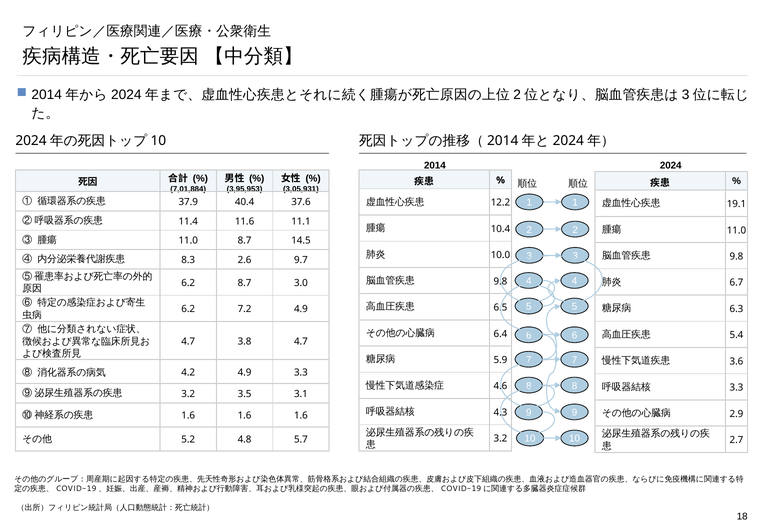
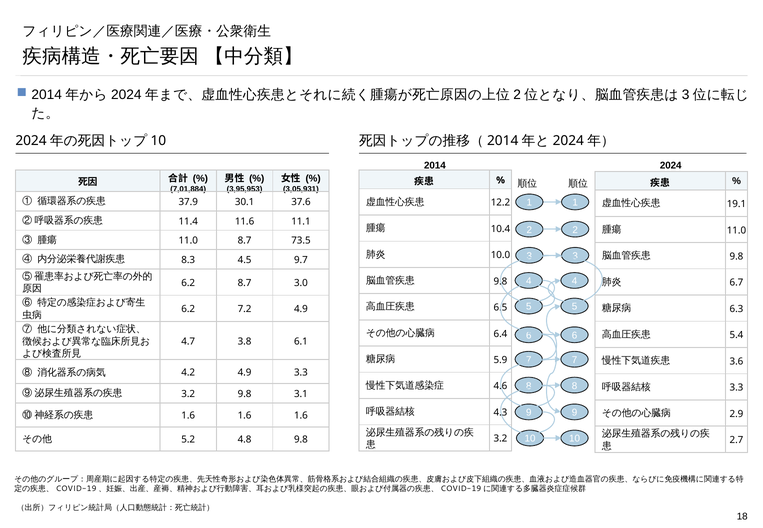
40.4: 40.4 -> 30.1 (245, 202)
14.5: 14.5 -> 73.5 (301, 241)
2.6: 2.6 -> 4.5 (245, 260)
3.8 4.7: 4.7 -> 6.1 (301, 341)
3.2 3.5: 3.5 -> 9.8 (245, 394)
4.8 5.7: 5.7 -> 9.8 (301, 440)
